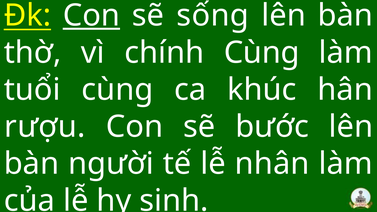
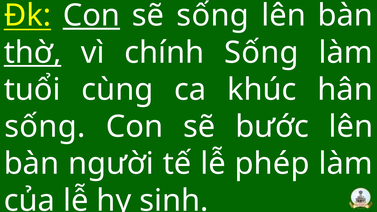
thờ underline: none -> present (33, 53)
chính Cùng: Cùng -> Sống (261, 53)
rượu: rượu -> sống (45, 127)
nhân: nhân -> phép (272, 164)
